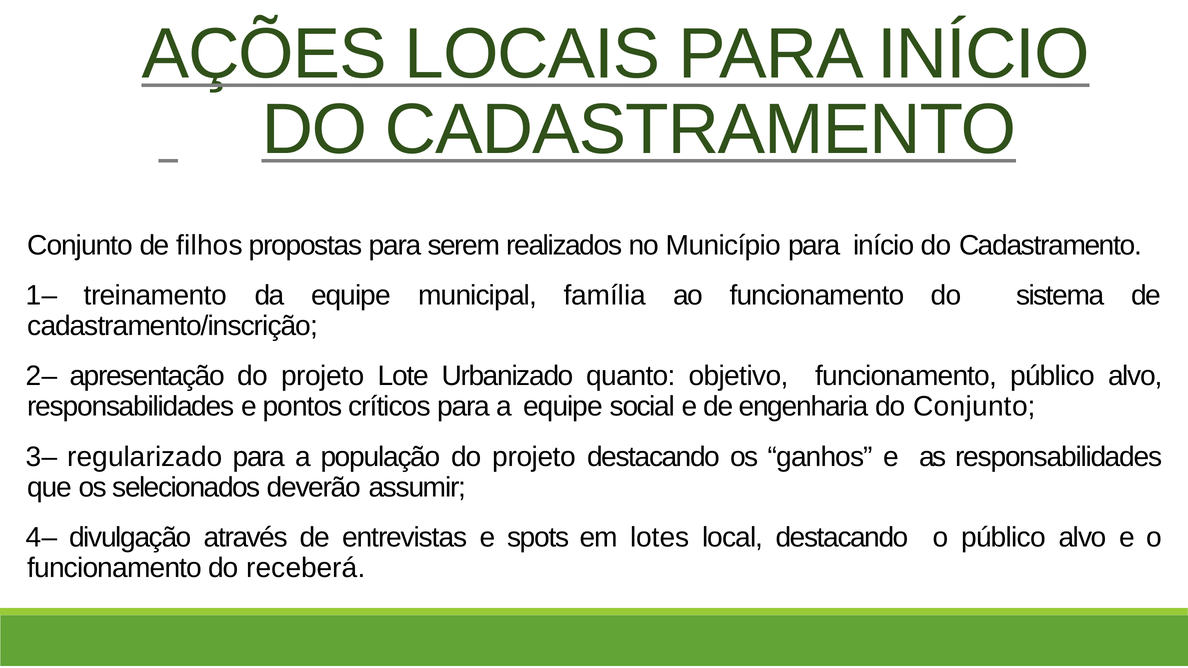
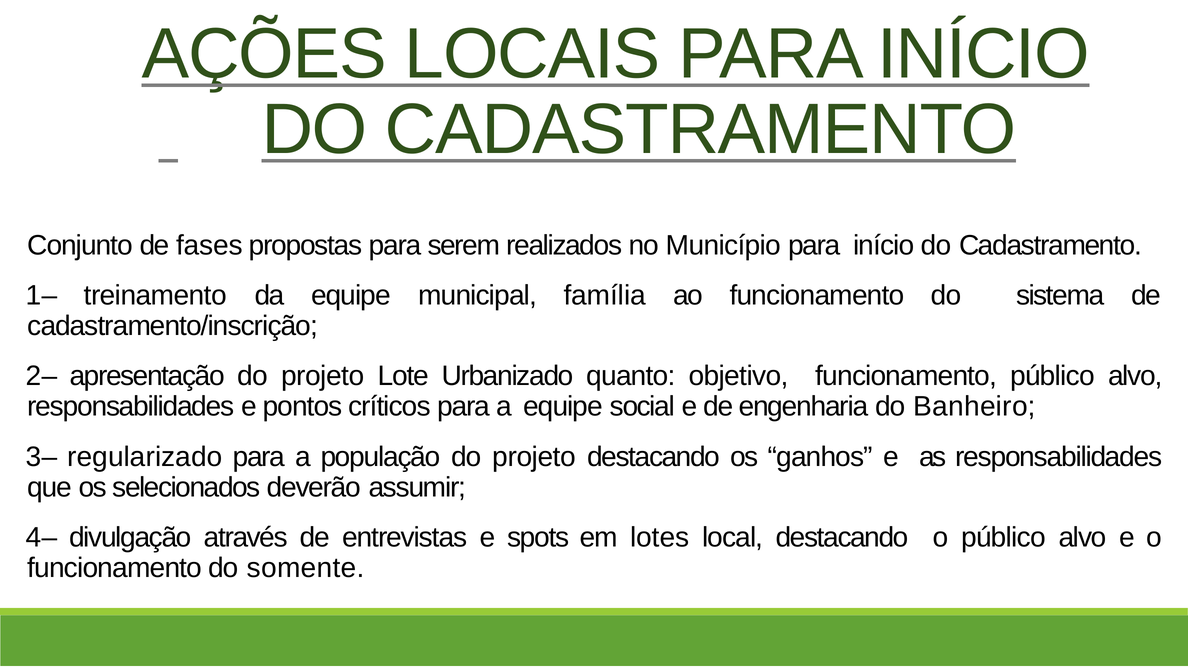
filhos: filhos -> fases (210, 245)
do Conjunto: Conjunto -> Banheiro (975, 407)
receberá: receberá -> somente (306, 568)
